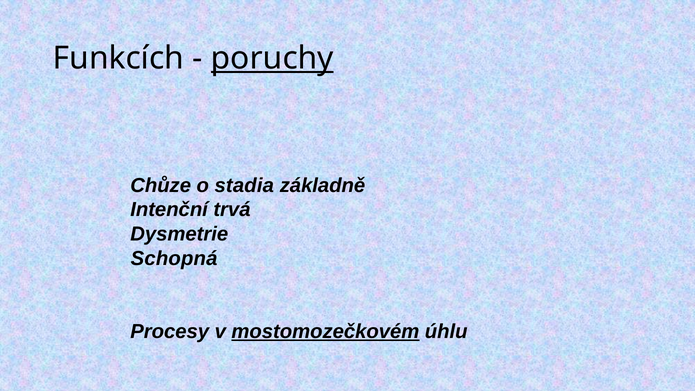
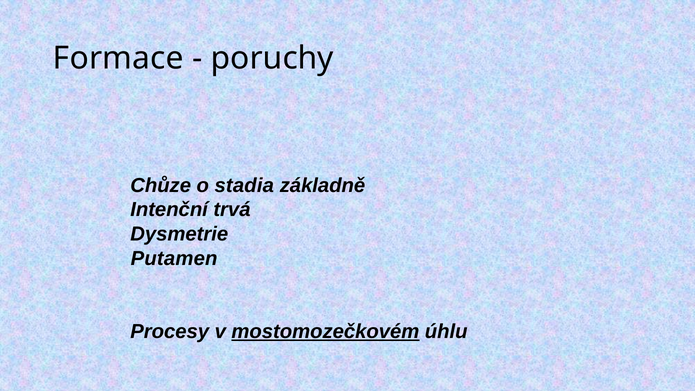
Funkcích: Funkcích -> Formace (118, 58)
poruchy underline: present -> none (272, 58)
Schopná: Schopná -> Putamen (174, 258)
